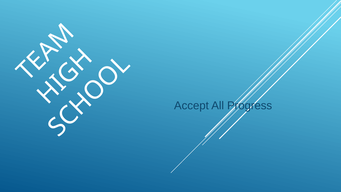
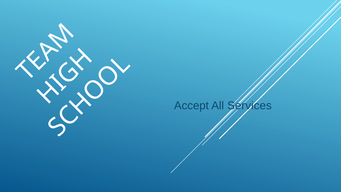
Progress: Progress -> Services (250, 105)
